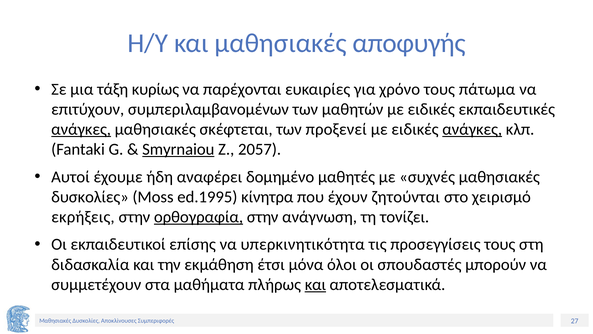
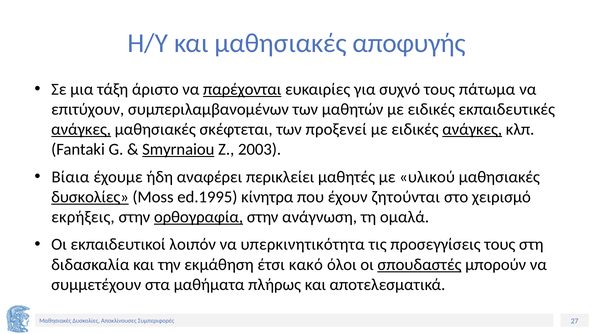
κυρίως: κυρίως -> άριστο (155, 89)
παρέχονται underline: none -> present (242, 89)
χρόνο: χρόνο -> συχνό (400, 89)
2057: 2057 -> 2003 (260, 149)
Αυτοί: Αυτοί -> Βίαια (70, 177)
δομημένο: δομημένο -> περικλείει (280, 177)
συχνές: συχνές -> υλικού (427, 177)
δυσκολίες underline: none -> present (90, 197)
τονίζει: τονίζει -> ομαλά (405, 217)
επίσης: επίσης -> λοιπόν (193, 244)
μόνα: μόνα -> κακό (306, 264)
σπουδαστές underline: none -> present (419, 264)
και underline: present -> none (315, 284)
